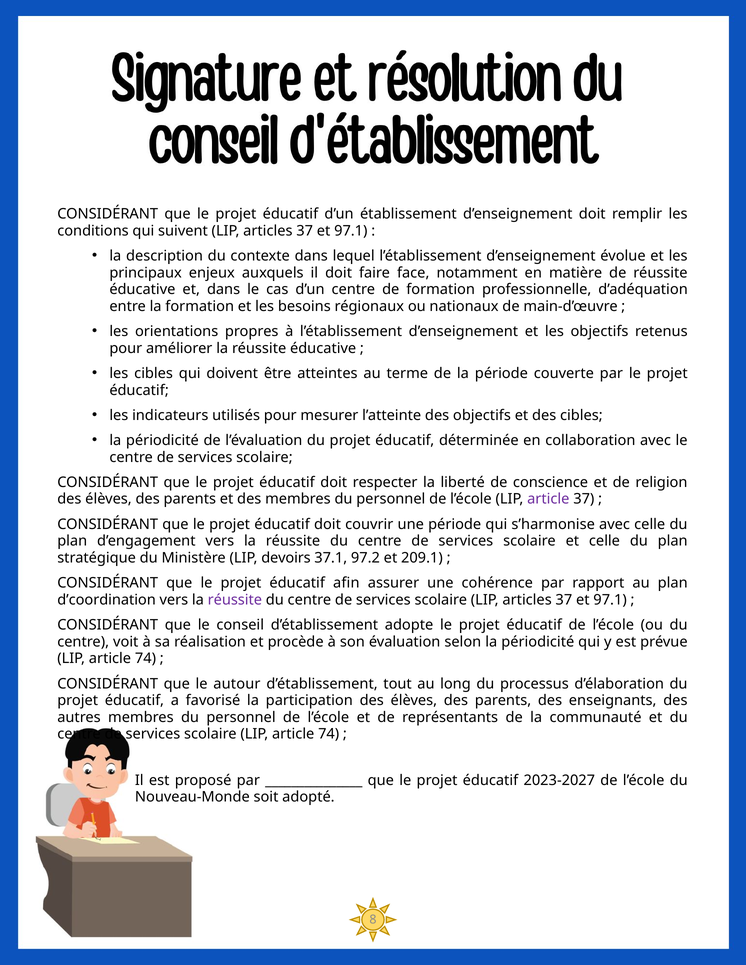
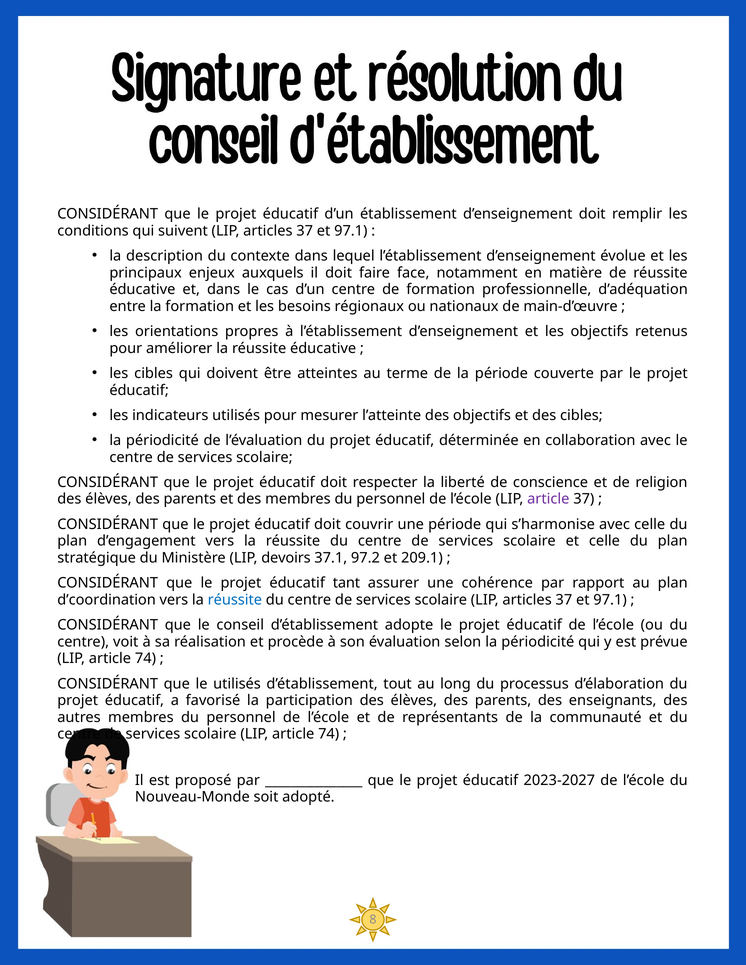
afin: afin -> tant (346, 583)
réussite colour: purple -> blue (235, 600)
le autour: autour -> utilisés (237, 684)
